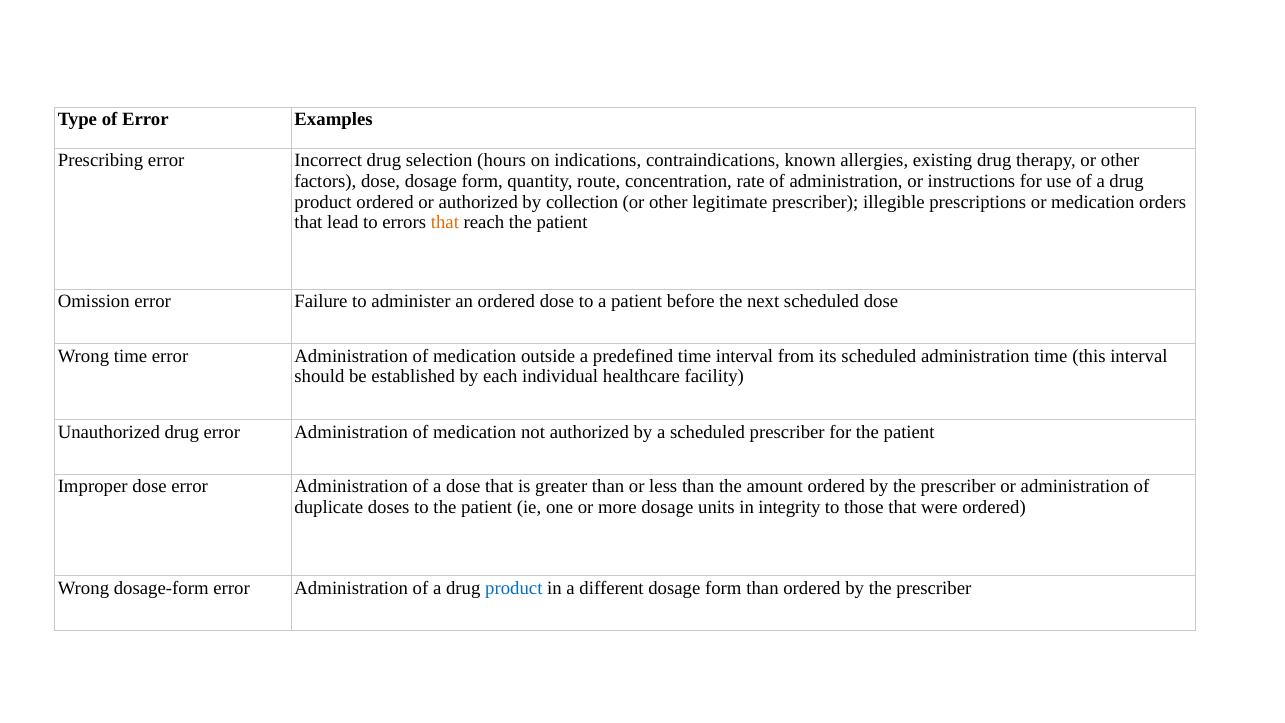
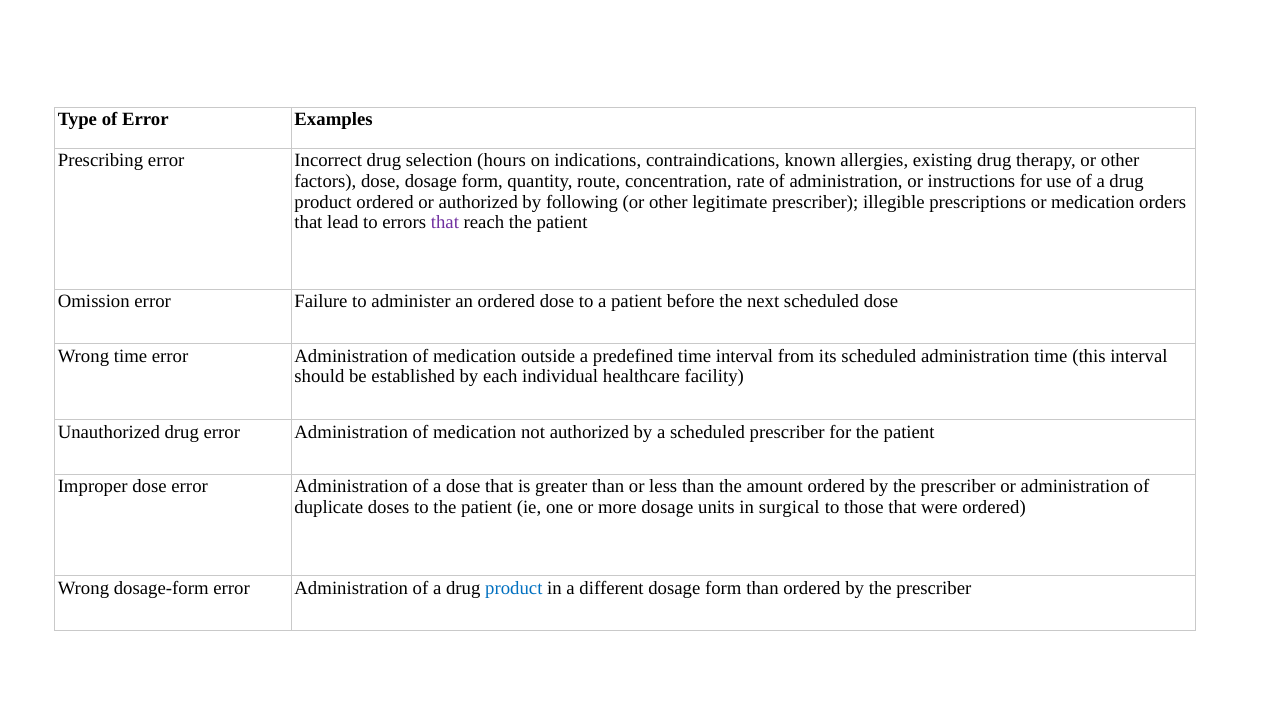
collection: collection -> following (582, 202)
that colour: orange -> purple (445, 223)
integrity: integrity -> surgical (789, 507)
